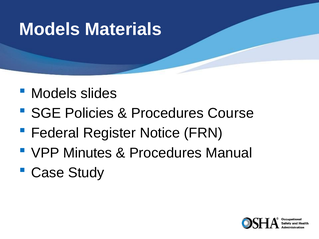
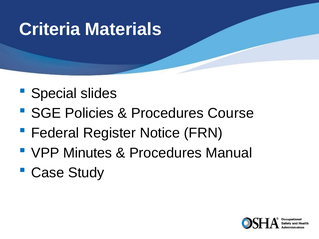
Models: Models -> Criteria (50, 29)
Models: Models -> Special (54, 93)
